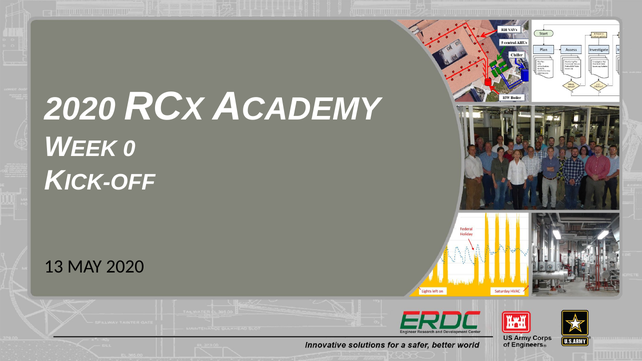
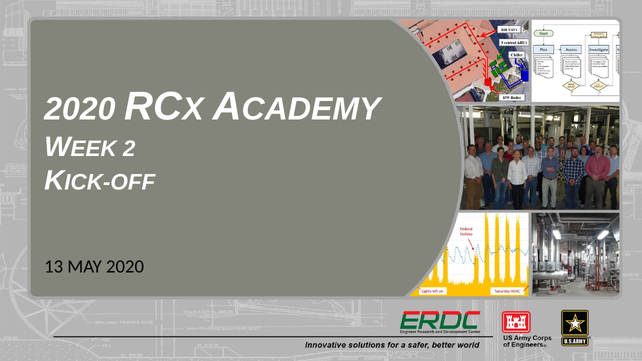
0: 0 -> 2 (129, 149)
